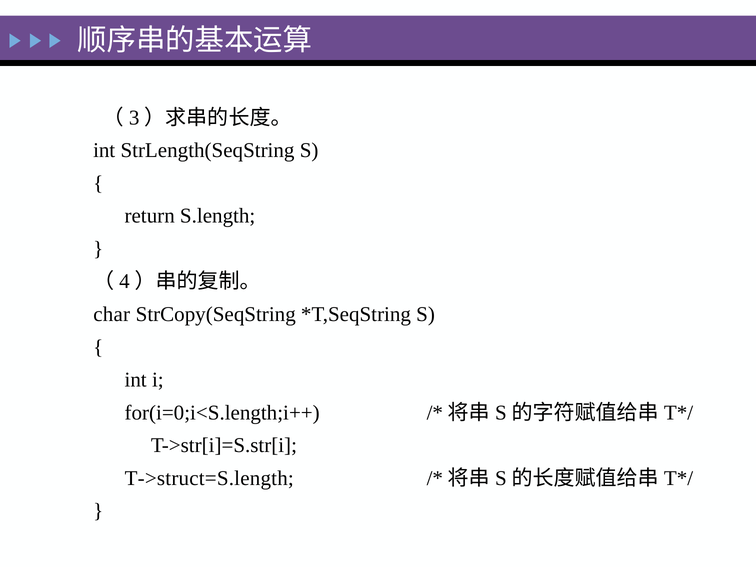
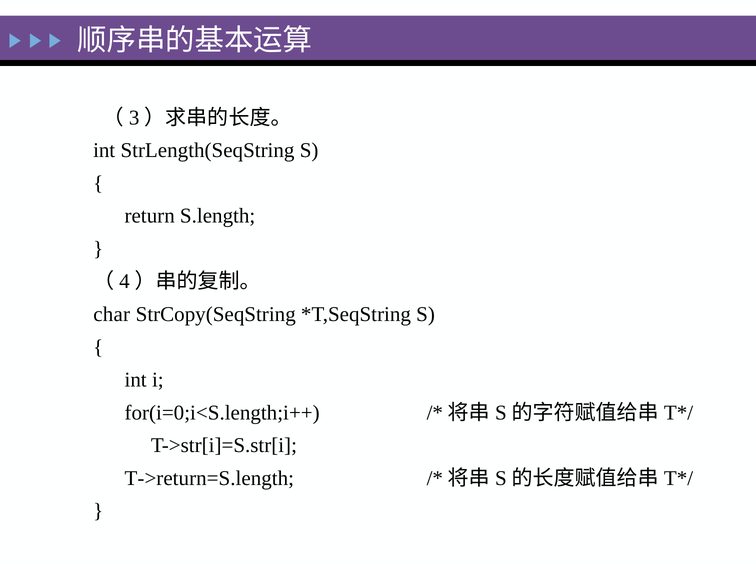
T->struct=S.length: T->struct=S.length -> T->return=S.length (209, 478)
